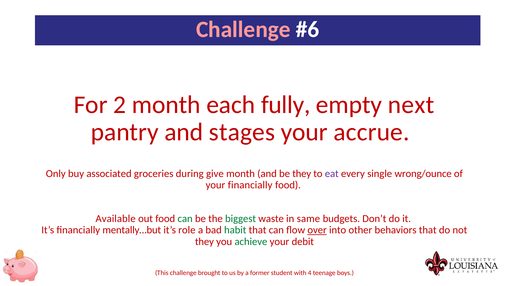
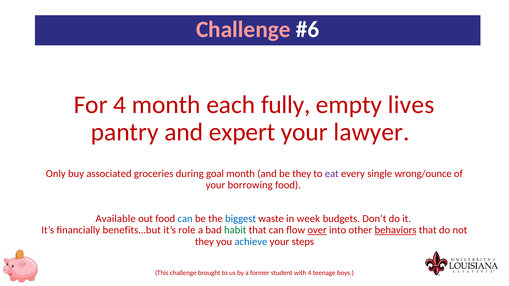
For 2: 2 -> 4 (120, 105)
next: next -> lives (411, 105)
stages: stages -> expert (242, 132)
accrue: accrue -> lawyer (372, 132)
give: give -> goal (215, 174)
your financially: financially -> borrowing (250, 185)
can colour: green -> blue (185, 219)
biggest colour: green -> blue (241, 219)
same: same -> week (308, 219)
mentally…but: mentally…but -> benefits…but (132, 230)
behaviors underline: none -> present (396, 230)
achieve colour: green -> blue (251, 242)
debit: debit -> steps (303, 242)
